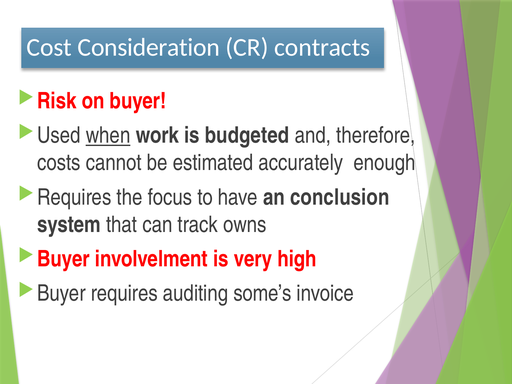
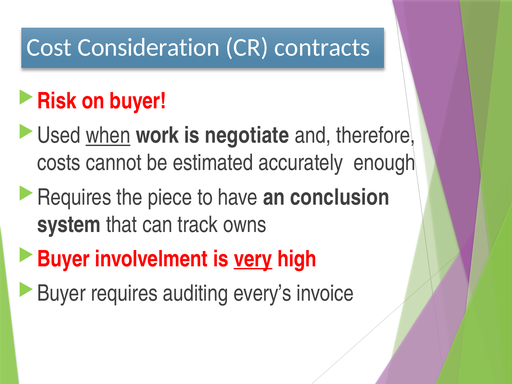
budgeted: budgeted -> negotiate (247, 135)
focus: focus -> piece (170, 197)
very underline: none -> present (253, 259)
some’s: some’s -> every’s (262, 293)
